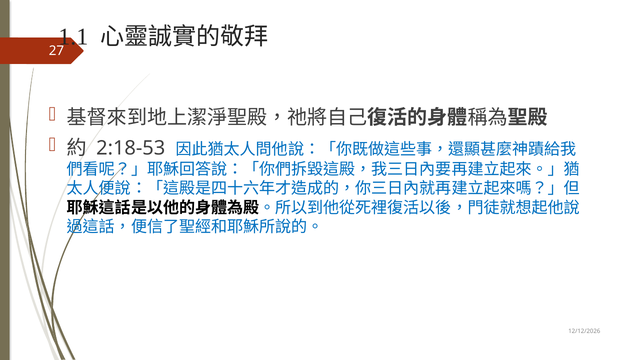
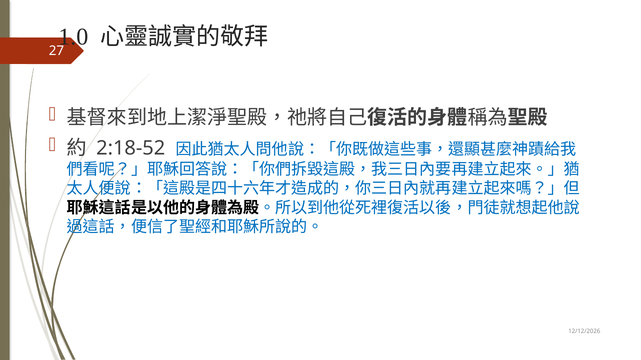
1.1: 1.1 -> 1.0 (73, 37)
2:18-53: 2:18-53 -> 2:18-52 (131, 148)
